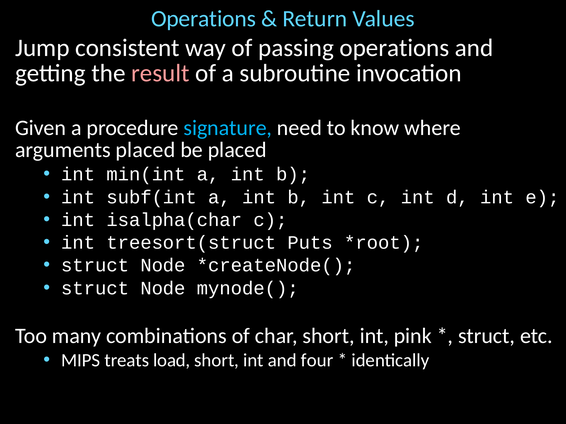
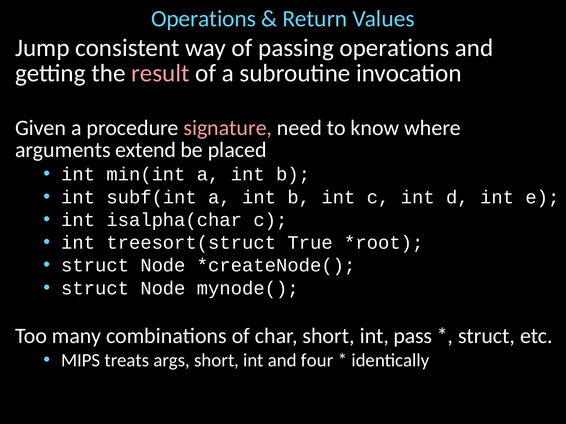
signature colour: light blue -> pink (228, 128)
arguments placed: placed -> extend (146, 150)
Puts: Puts -> True (310, 243)
pink: pink -> pass (413, 336)
load: load -> args (172, 361)
